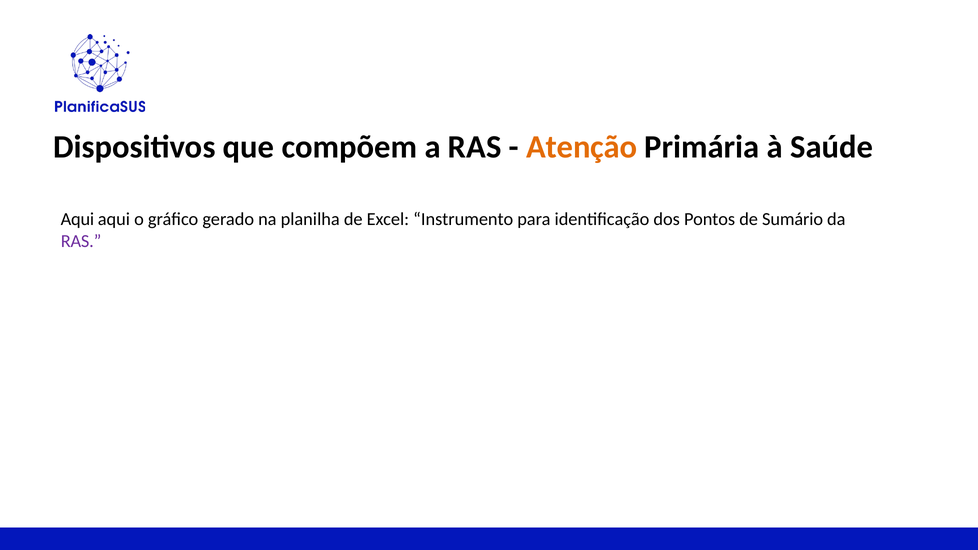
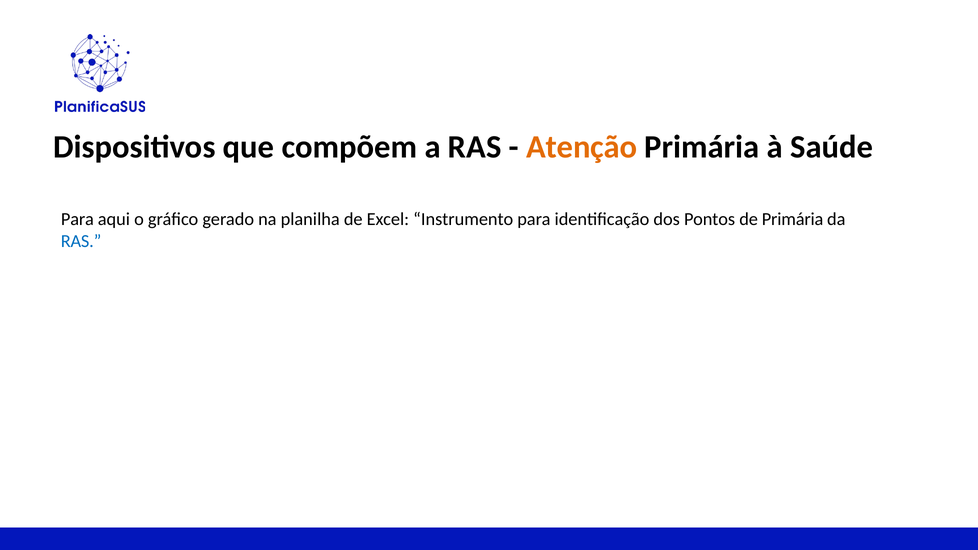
Aqui: Aqui -> Para (77, 219)
de Sumário: Sumário -> Primária (793, 219)
RAS colour: purple -> blue (81, 241)
